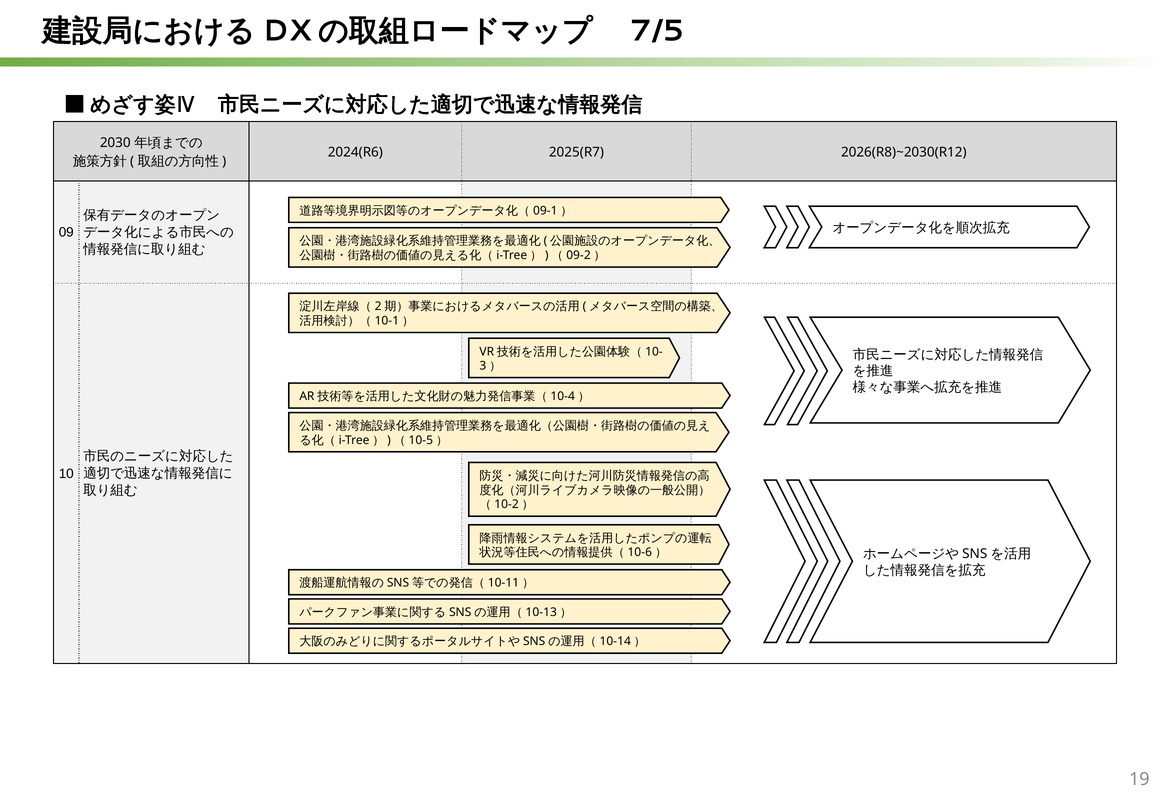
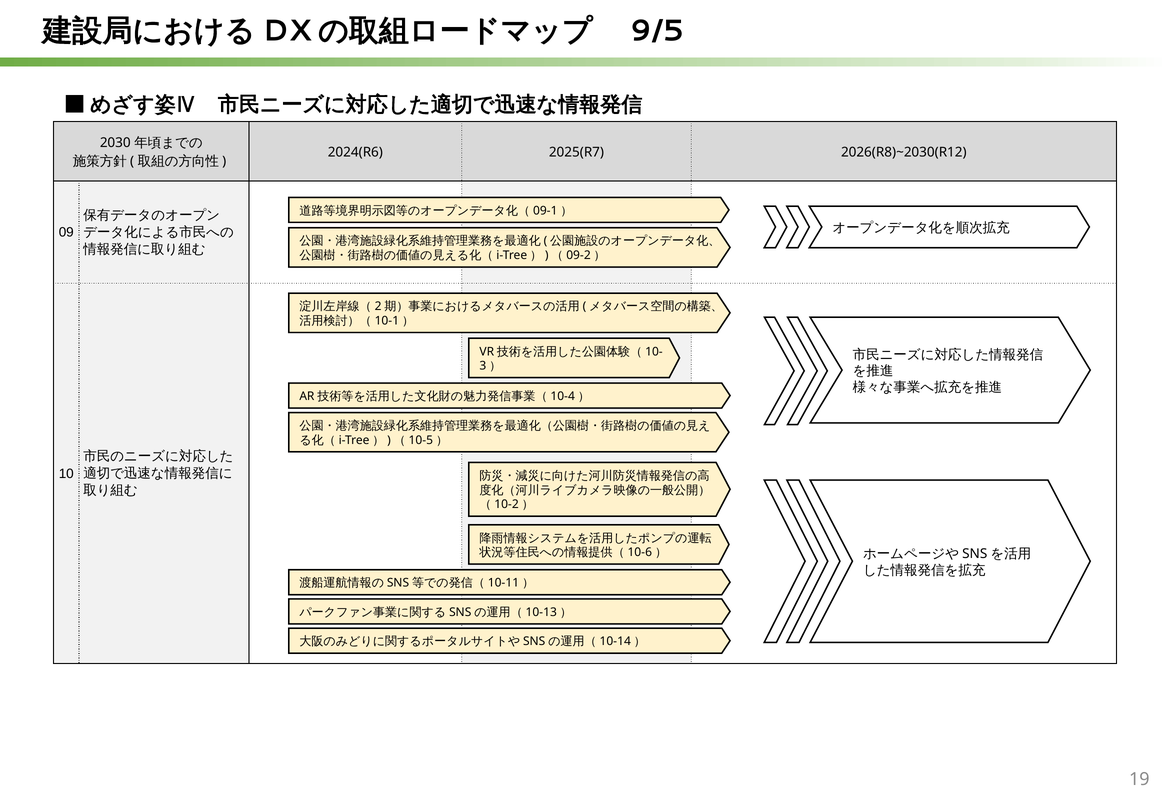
7/5: 7/5 -> 9/5 (657, 31)
